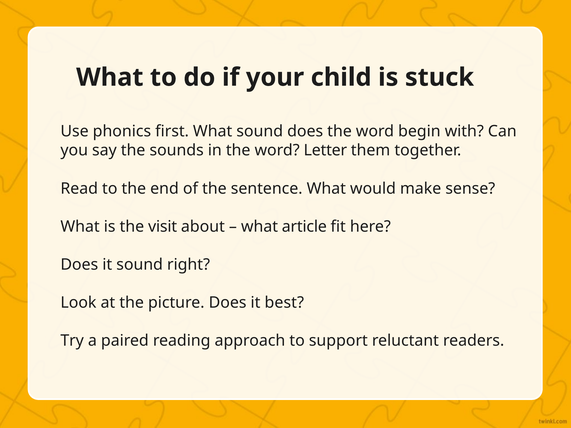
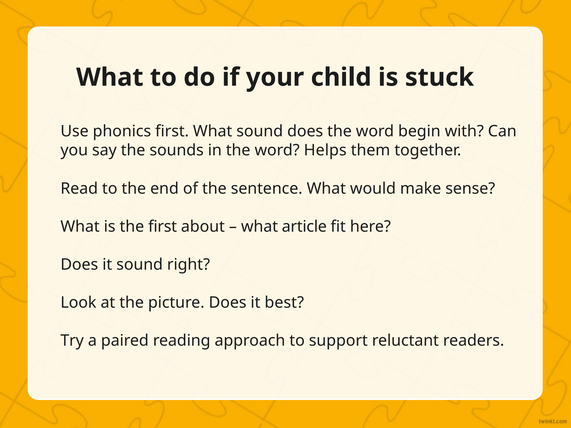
Letter: Letter -> Helps (325, 150)
the visit: visit -> first (163, 227)
